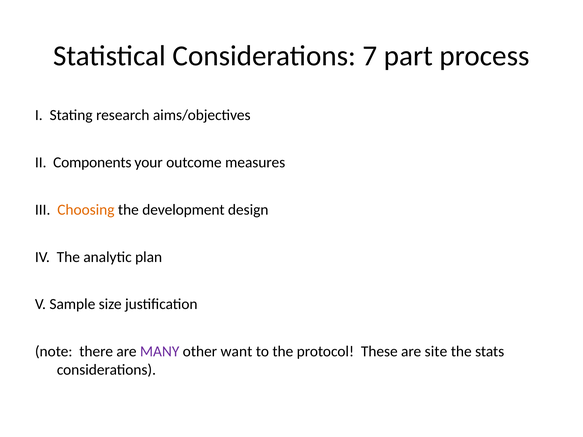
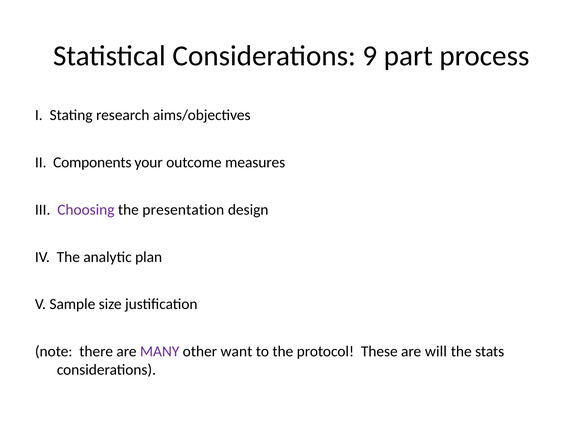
7: 7 -> 9 (370, 56)
Choosing colour: orange -> purple (86, 210)
development: development -> presentation (183, 210)
site: site -> will (436, 352)
